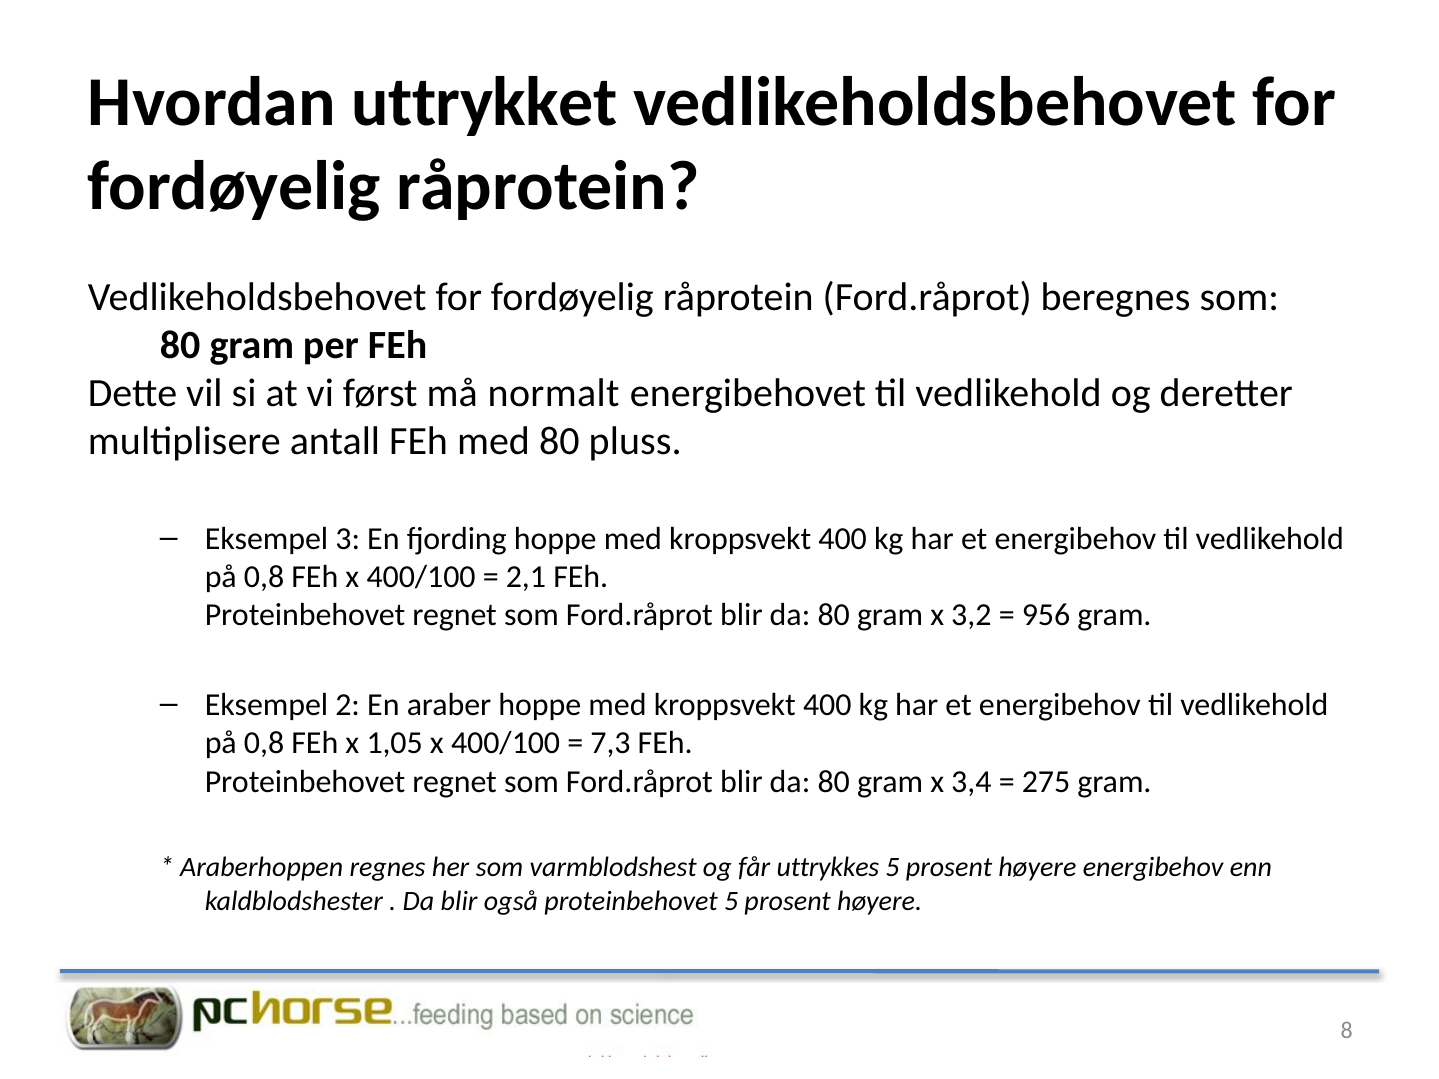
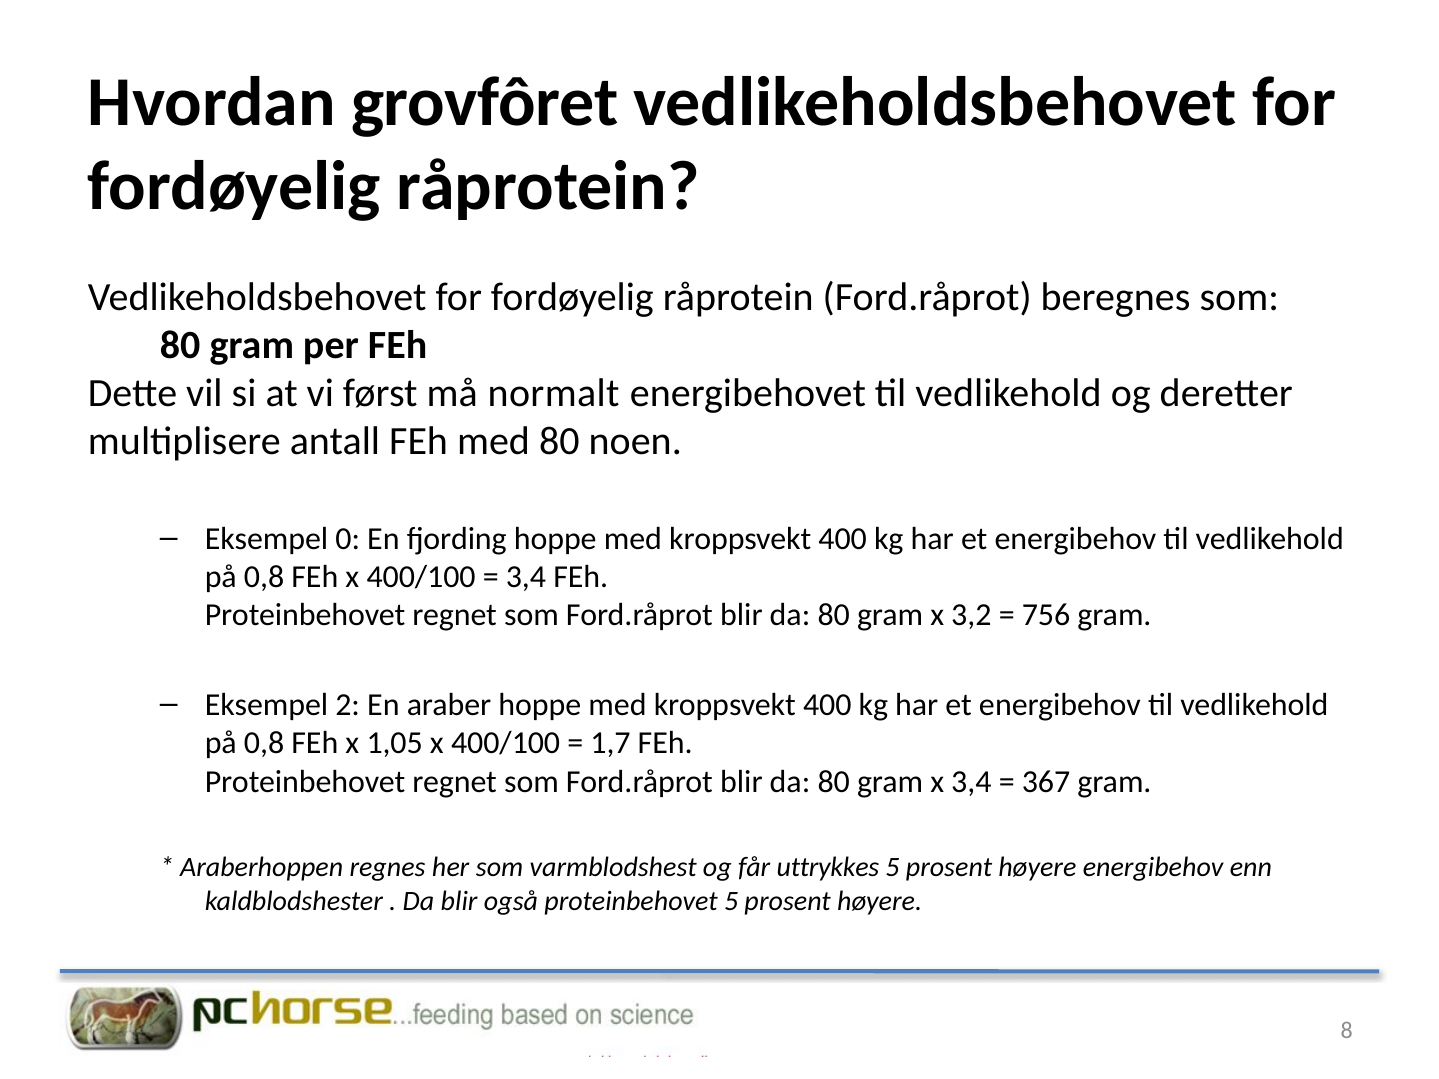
uttrykket: uttrykket -> grovfôret (485, 102)
pluss: pluss -> noen (635, 442)
3: 3 -> 0 (348, 539)
2,1: 2,1 -> 3,4 (526, 577)
956: 956 -> 756 (1046, 615)
7,3: 7,3 -> 1,7 (610, 743)
275: 275 -> 367 (1046, 782)
